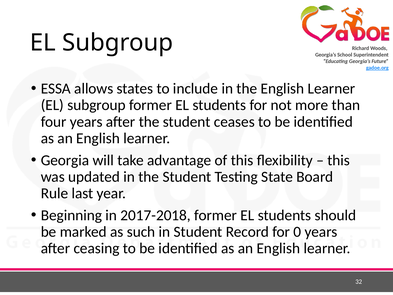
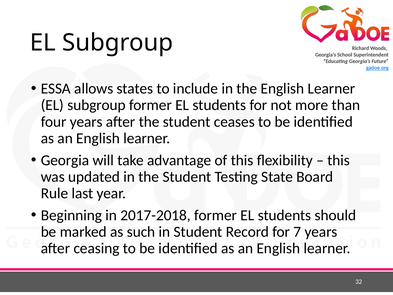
0: 0 -> 7 (297, 232)
